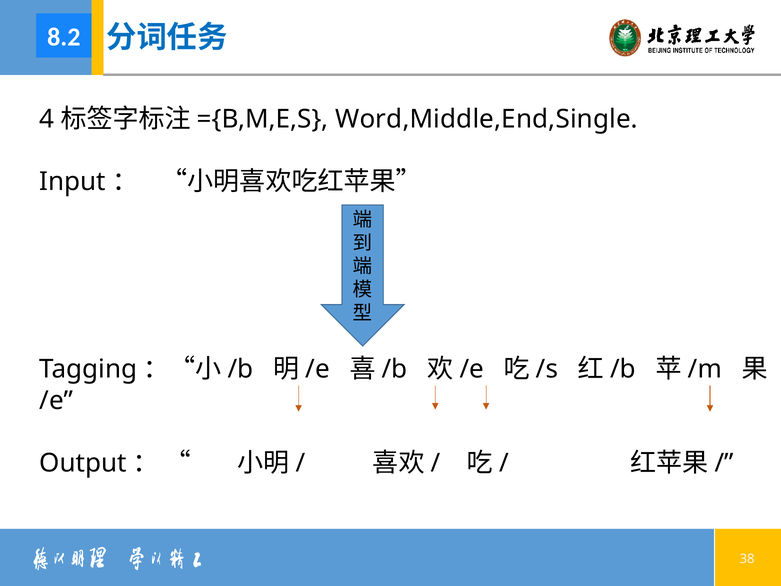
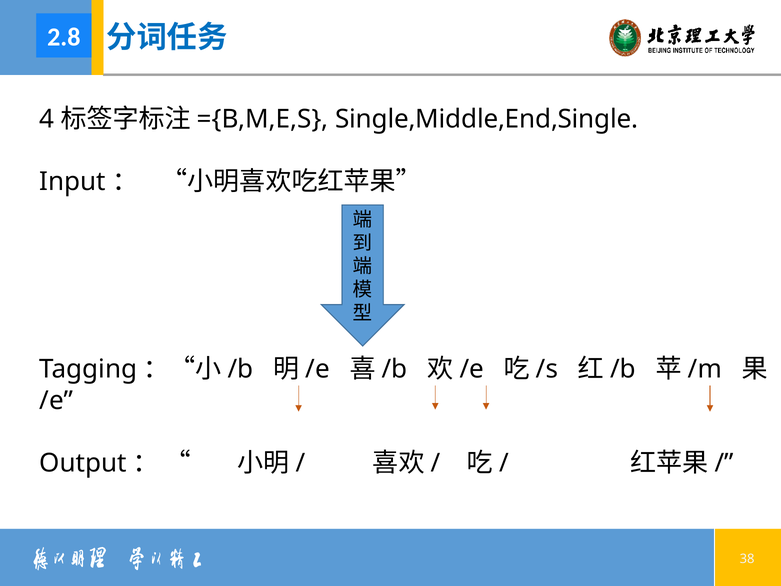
8.2: 8.2 -> 2.8 (64, 37)
Word,Middle,End,Single: Word,Middle,End,Single -> Single,Middle,End,Single (487, 119)
